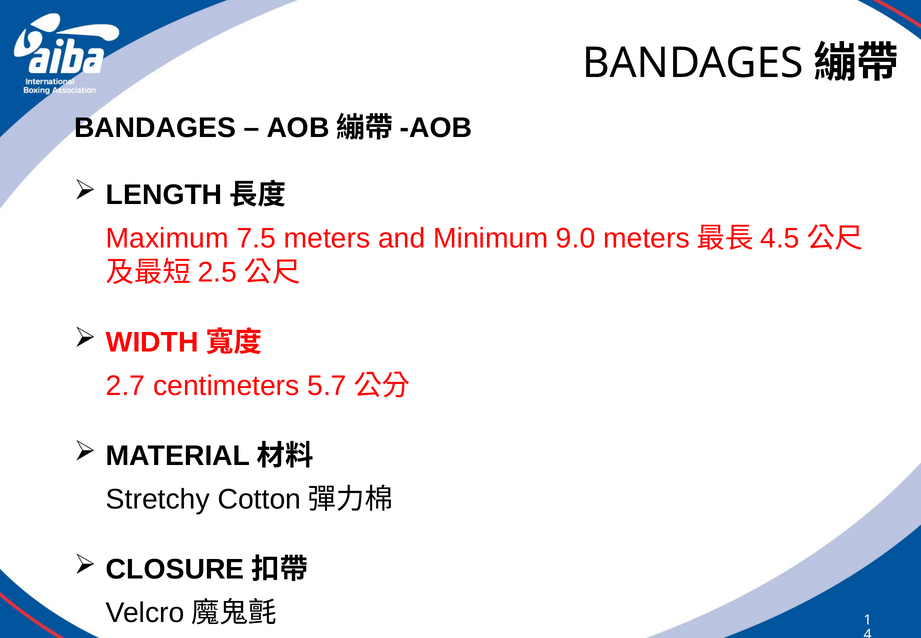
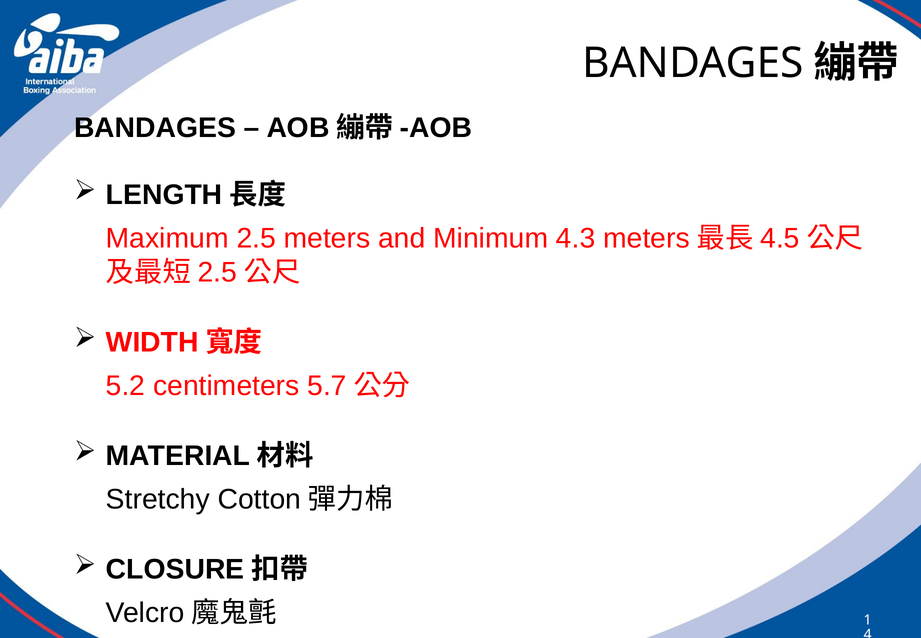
7.5: 7.5 -> 2.5 (256, 238)
9.0: 9.0 -> 4.3 (576, 238)
2.7: 2.7 -> 5.2 (126, 386)
